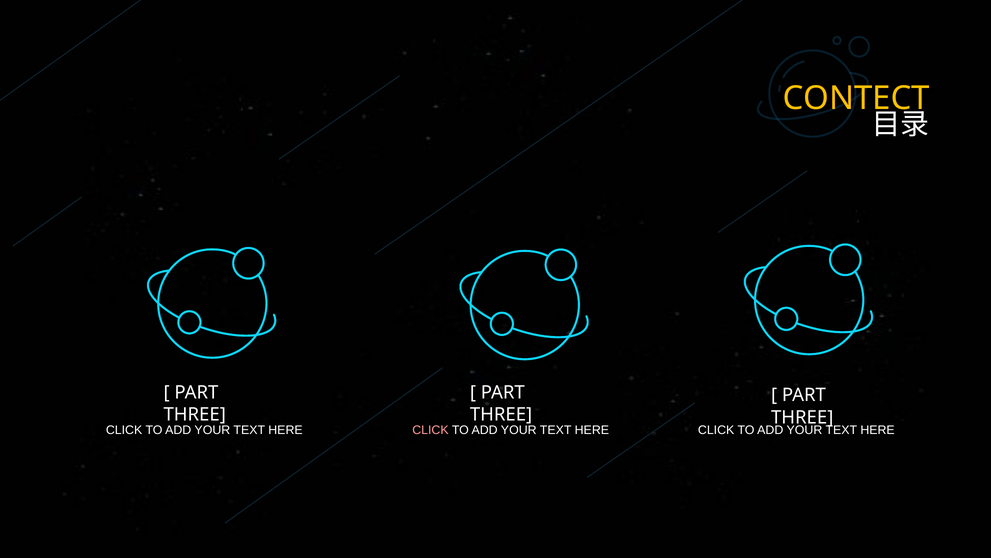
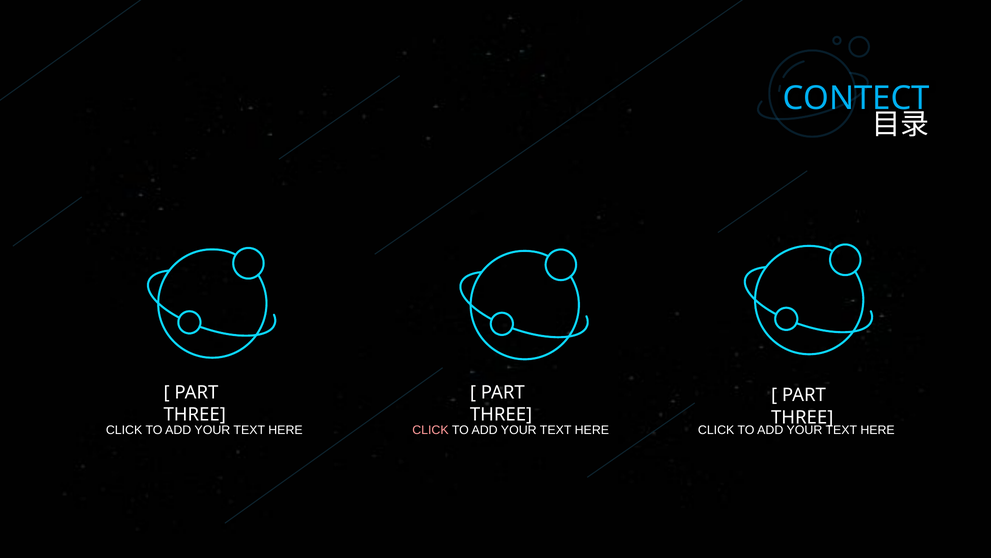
CONTECT colour: yellow -> light blue (856, 98)
